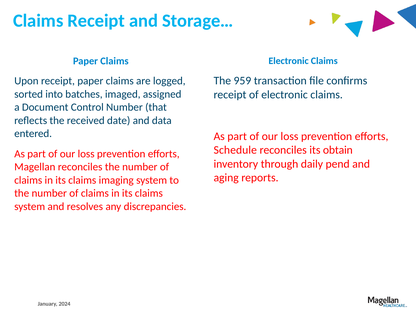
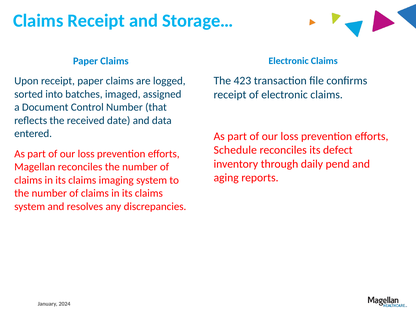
959: 959 -> 423 (242, 81)
obtain: obtain -> defect (338, 150)
